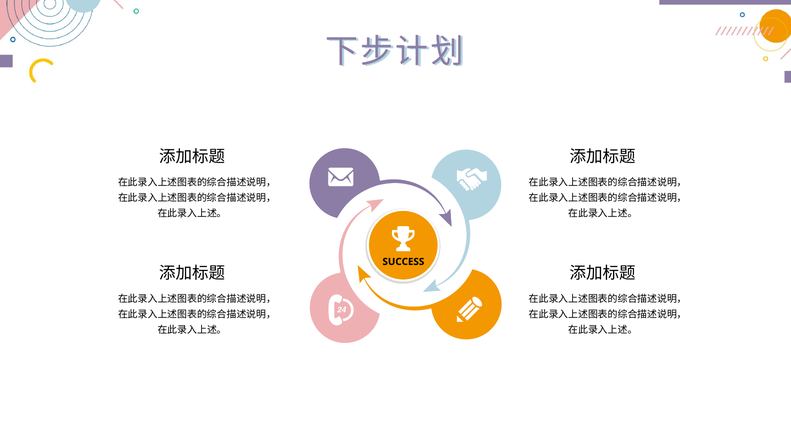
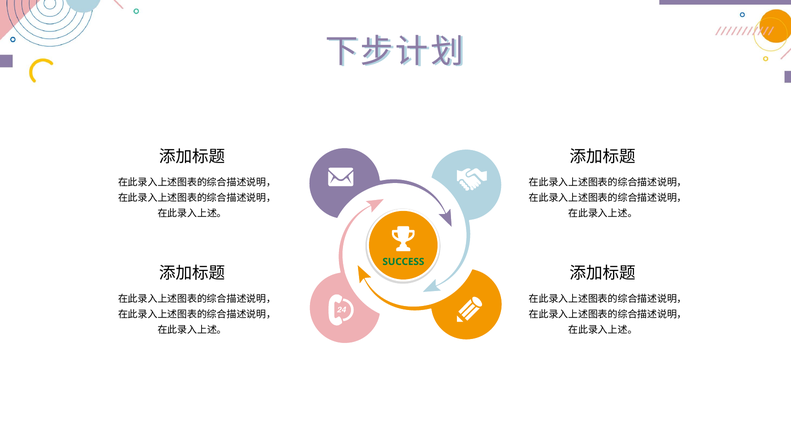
SUCCESS colour: black -> green (403, 262)
